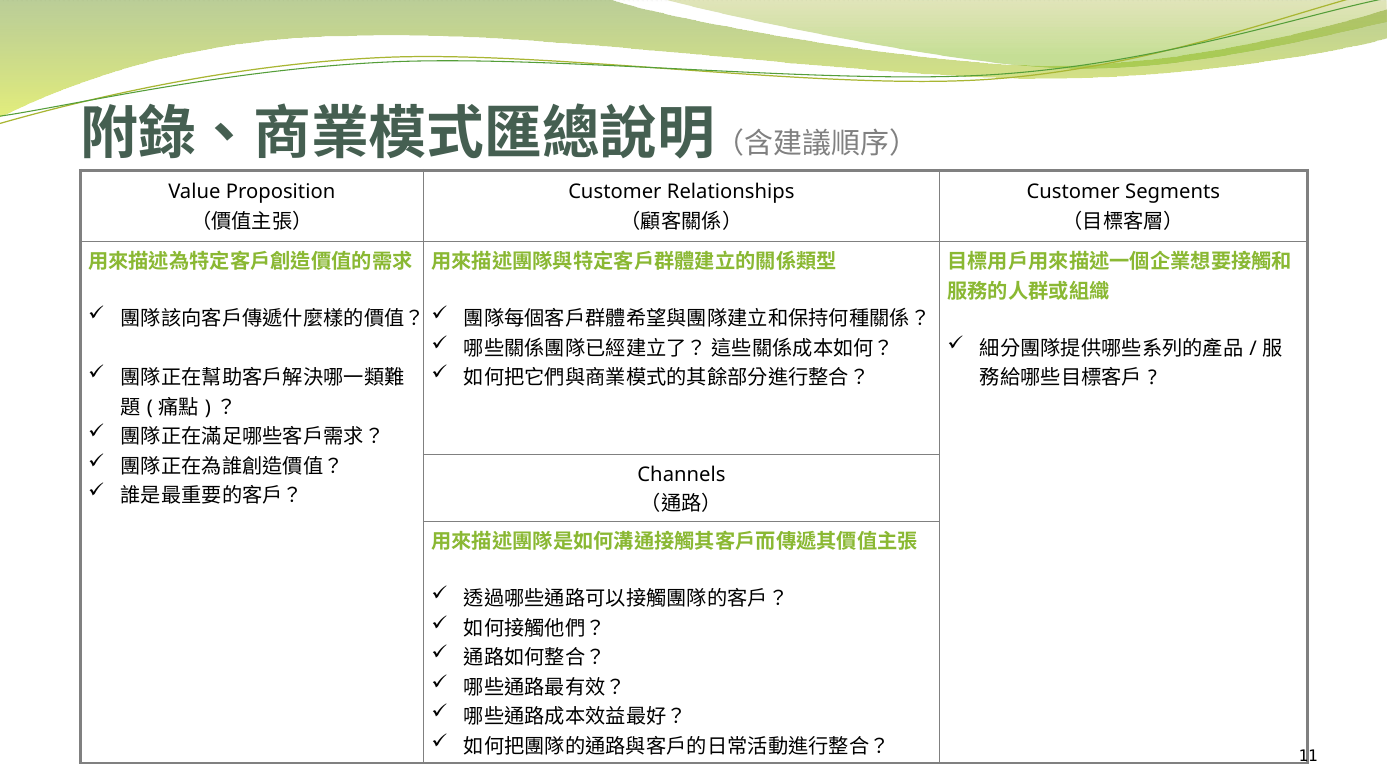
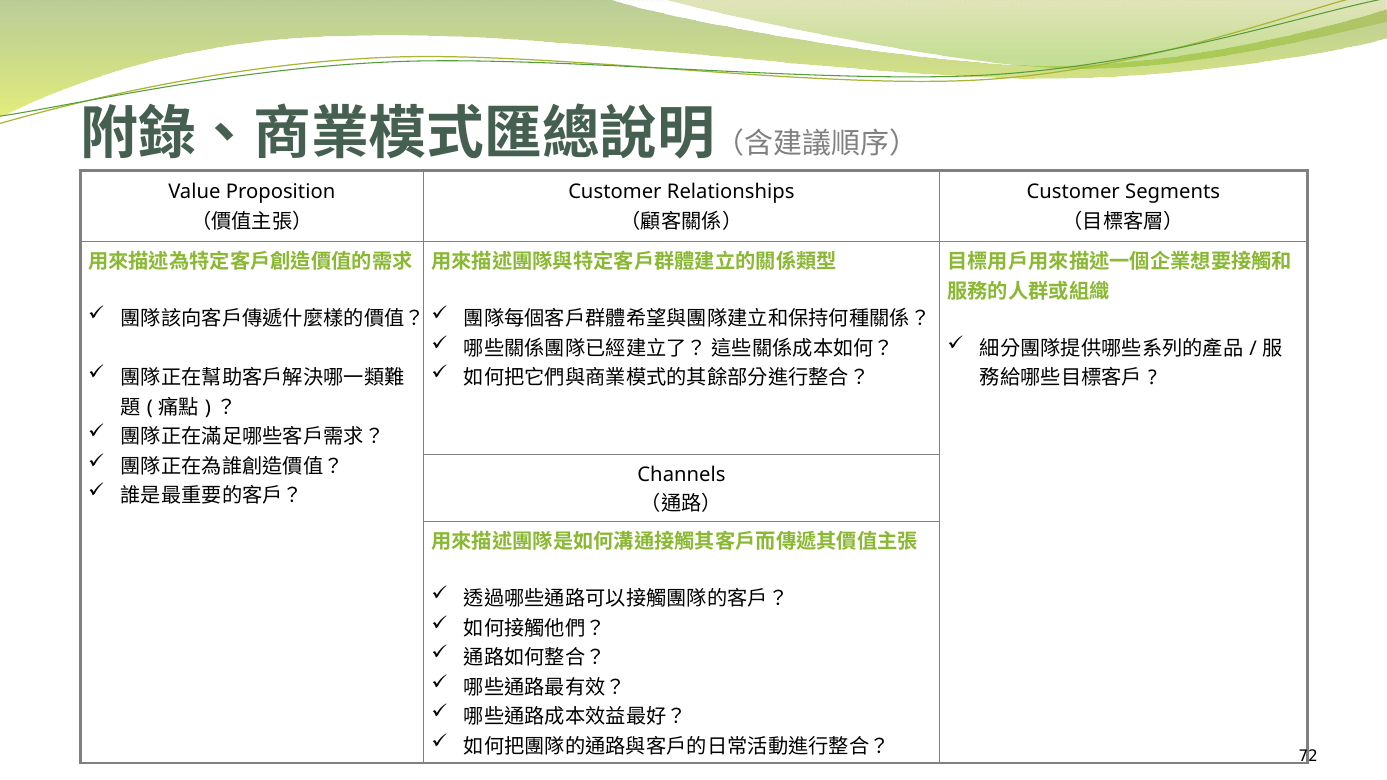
11: 11 -> 72 (1308, 756)
